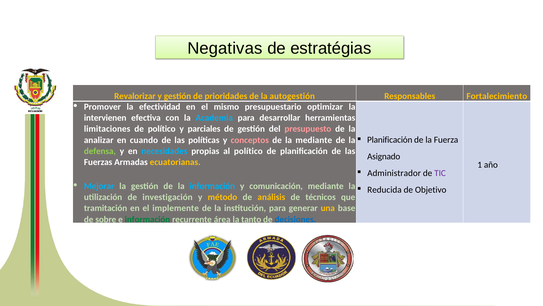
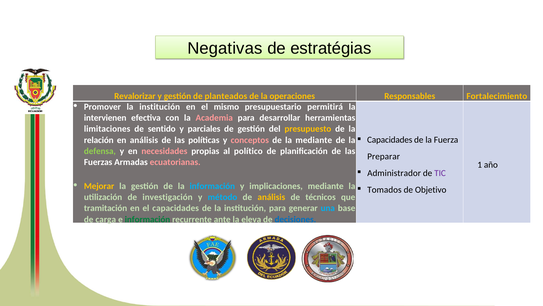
prioridades: prioridades -> planteados (226, 96)
autogestión: autogestión -> operaciones (292, 96)
Promover la efectividad: efectividad -> institución (160, 107)
optimizar: optimizar -> permitirá (325, 107)
Academia colour: light blue -> pink (214, 118)
de político: político -> sentido (162, 129)
presupuesto colour: pink -> yellow (308, 129)
Planificación: Planificación -> Capacidades (390, 140)
analizar: analizar -> relación (99, 140)
en cuando: cuando -> análisis (144, 140)
necesidades colour: light blue -> pink (164, 151)
Asignado: Asignado -> Preparar (384, 156)
ecuatorianas colour: yellow -> pink (175, 162)
Mejorar colour: light blue -> yellow (99, 186)
comunicación: comunicación -> implicaciones (276, 186)
Reducida: Reducida -> Tomados (384, 189)
método colour: yellow -> light blue (223, 197)
el implemente: implemente -> capacidades (176, 208)
una colour: yellow -> light blue (328, 208)
sobre: sobre -> carga (106, 219)
área: área -> ante (222, 219)
tanto: tanto -> eleva (251, 219)
